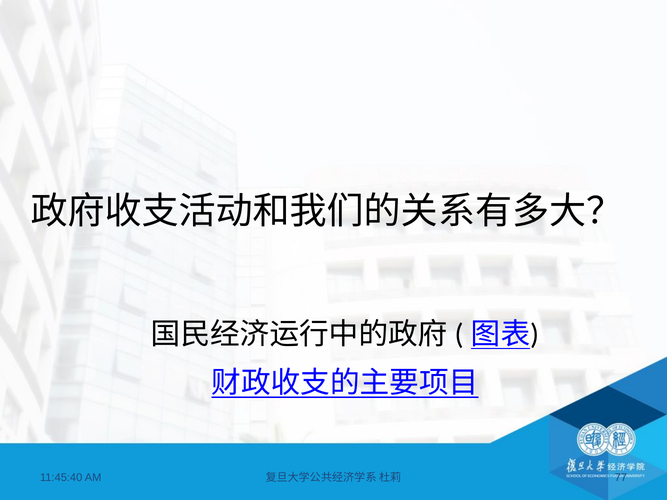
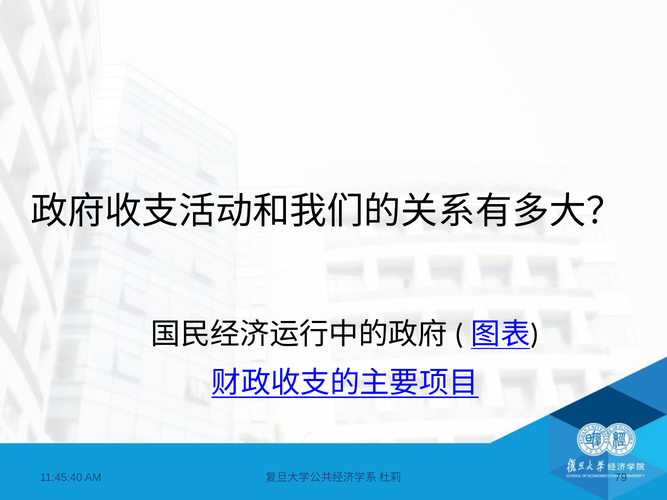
77: 77 -> 79 (621, 478)
